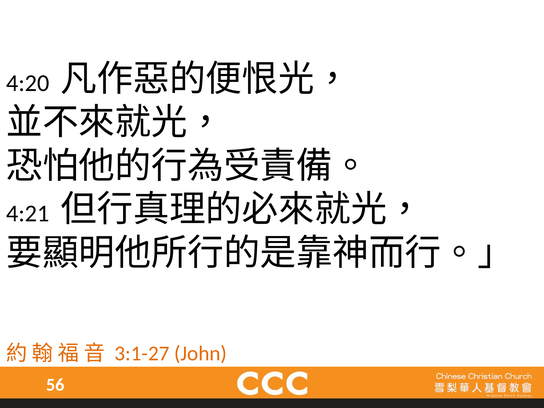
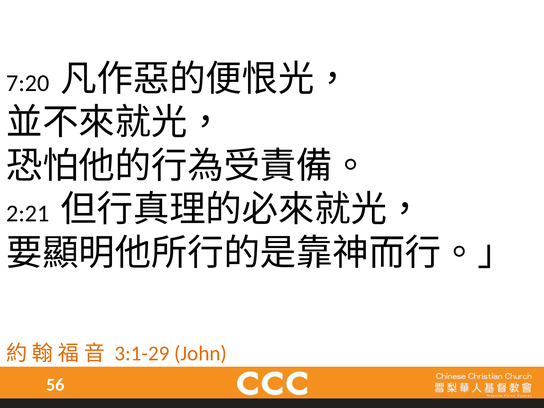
4:20: 4:20 -> 7:20 (28, 83)
4:21: 4:21 -> 2:21 (28, 214)
3:1-27: 3:1-27 -> 3:1-29 (142, 354)
